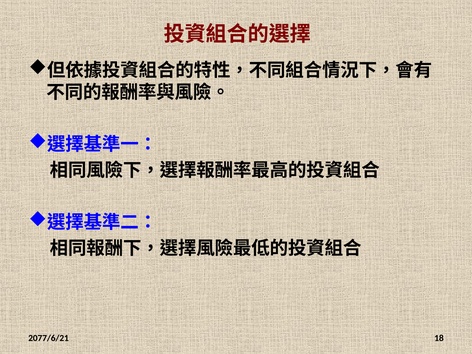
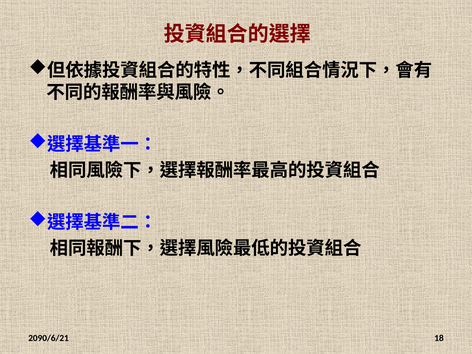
2077/6/21: 2077/6/21 -> 2090/6/21 (49, 338)
